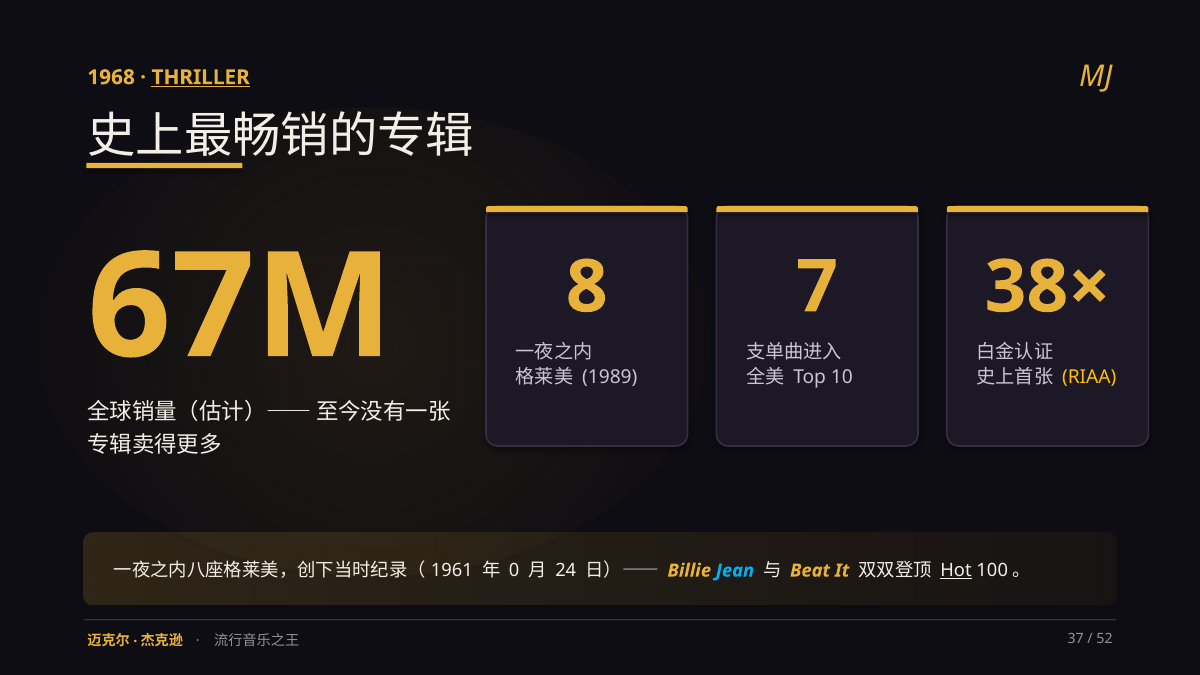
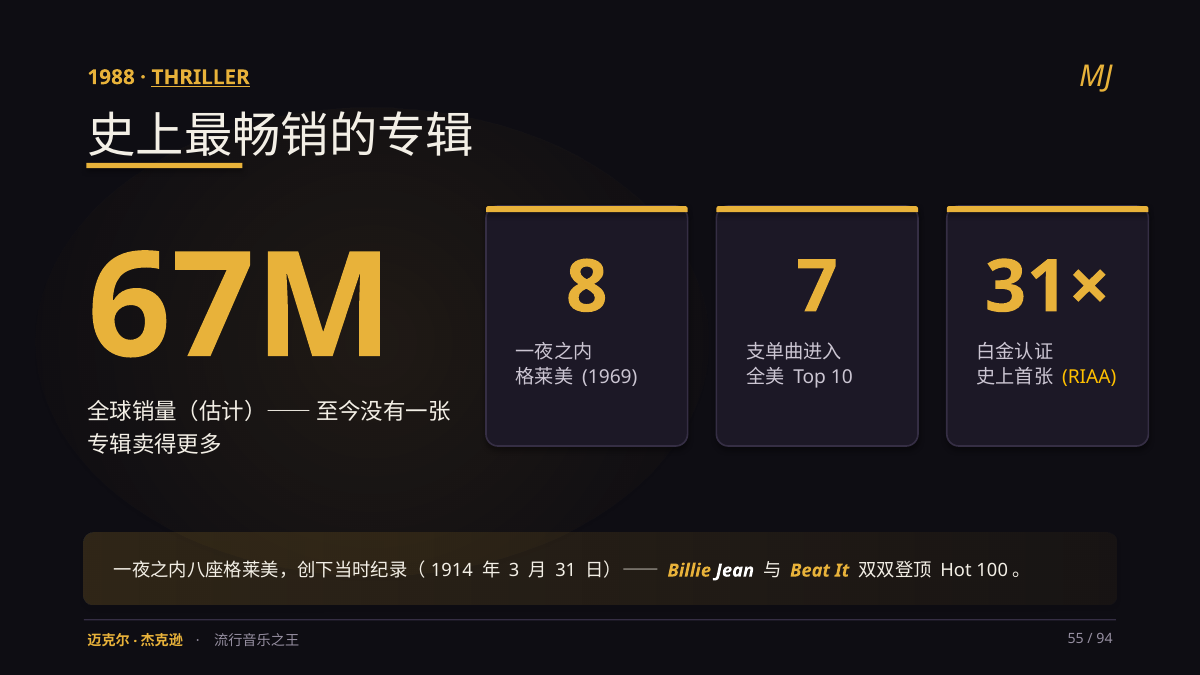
1968: 1968 -> 1988 (111, 77)
38×: 38× -> 31× (1047, 287)
1989: 1989 -> 1969 (610, 377)
1961: 1961 -> 1914 (452, 571)
0: 0 -> 3 (514, 571)
24: 24 -> 31 (566, 571)
Jean colour: light blue -> white (735, 571)
Hot underline: present -> none (956, 571)
37: 37 -> 55 (1076, 639)
52: 52 -> 94 (1105, 639)
